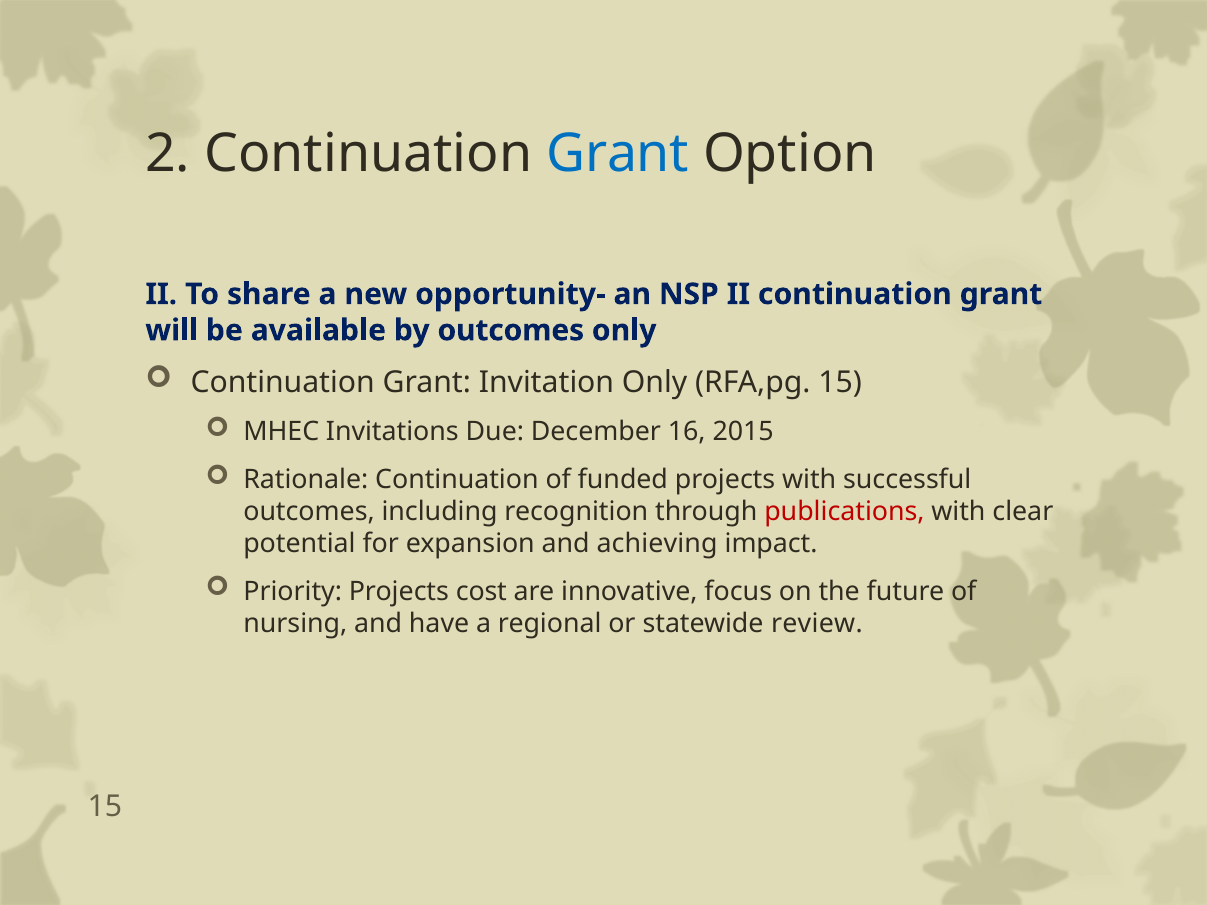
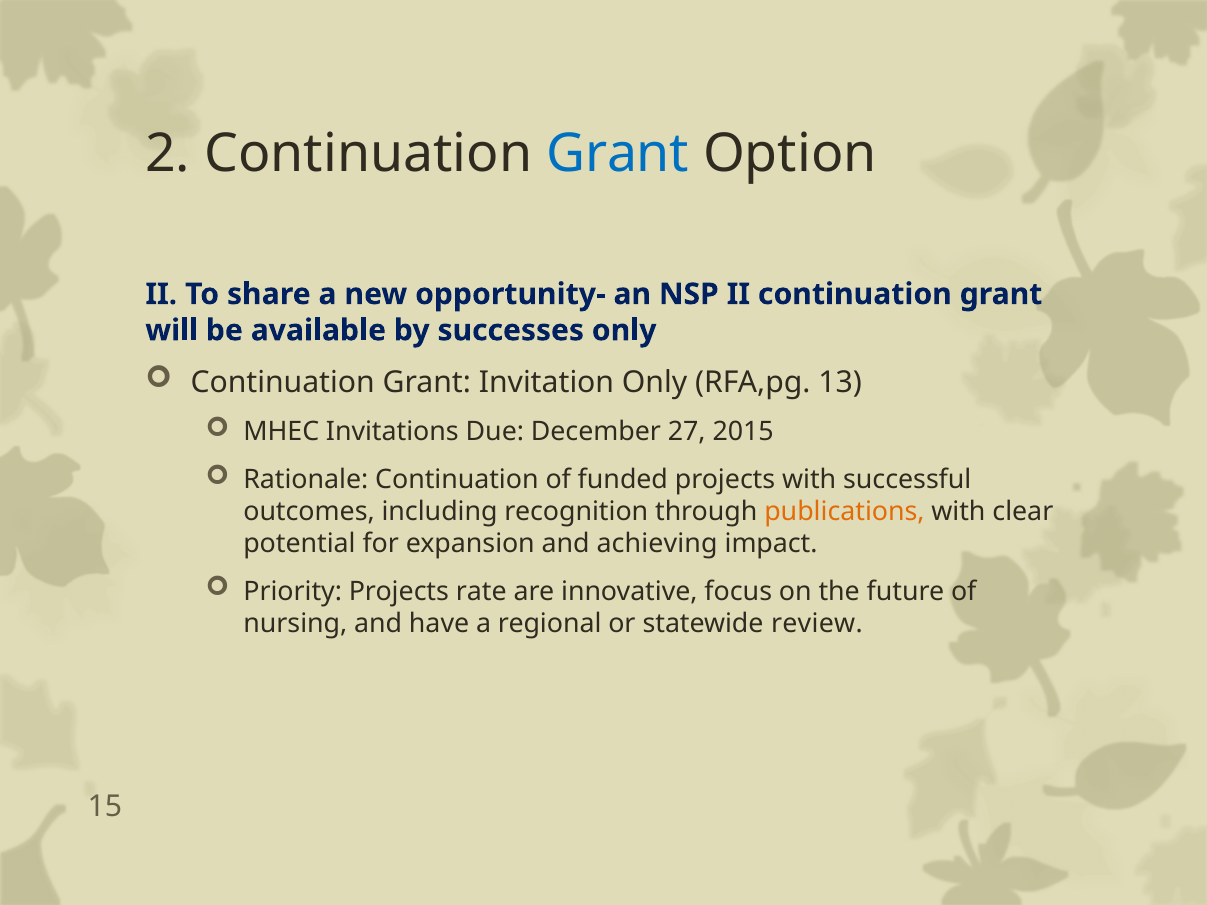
by outcomes: outcomes -> successes (511, 330)
RFA,pg 15: 15 -> 13 (840, 383)
16: 16 -> 27 (687, 432)
publications colour: red -> orange (844, 512)
cost: cost -> rate (481, 592)
